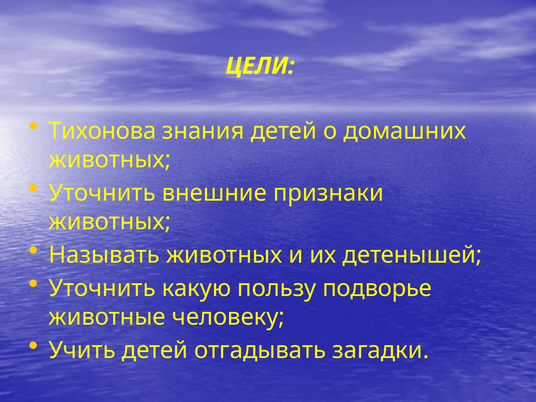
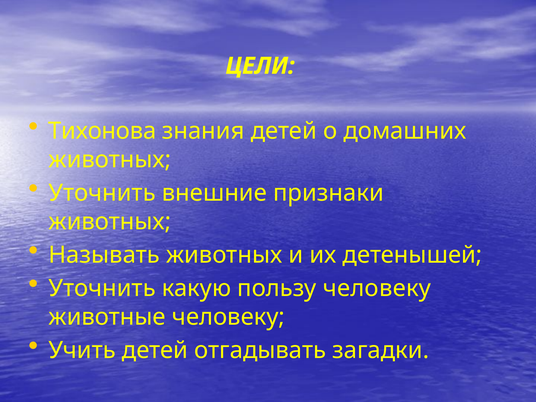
пользу подворье: подворье -> человеку (377, 288)
